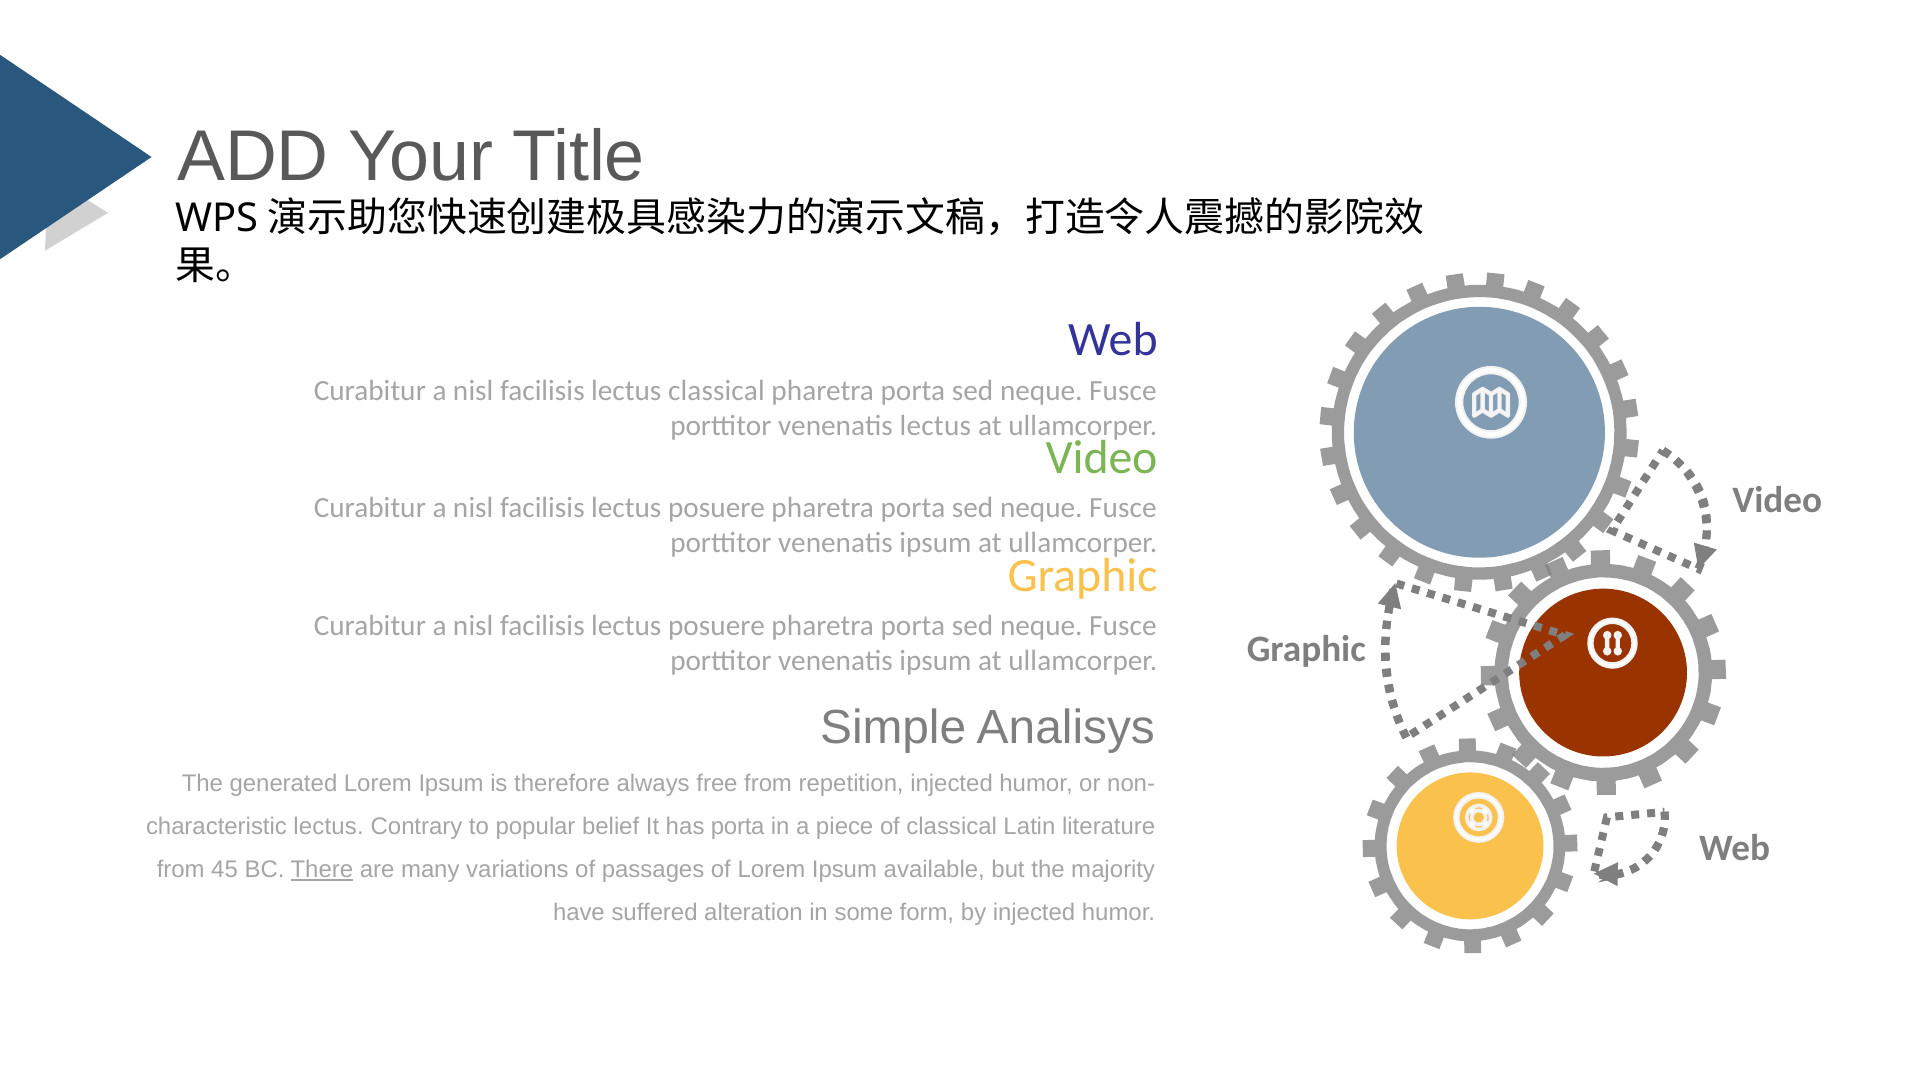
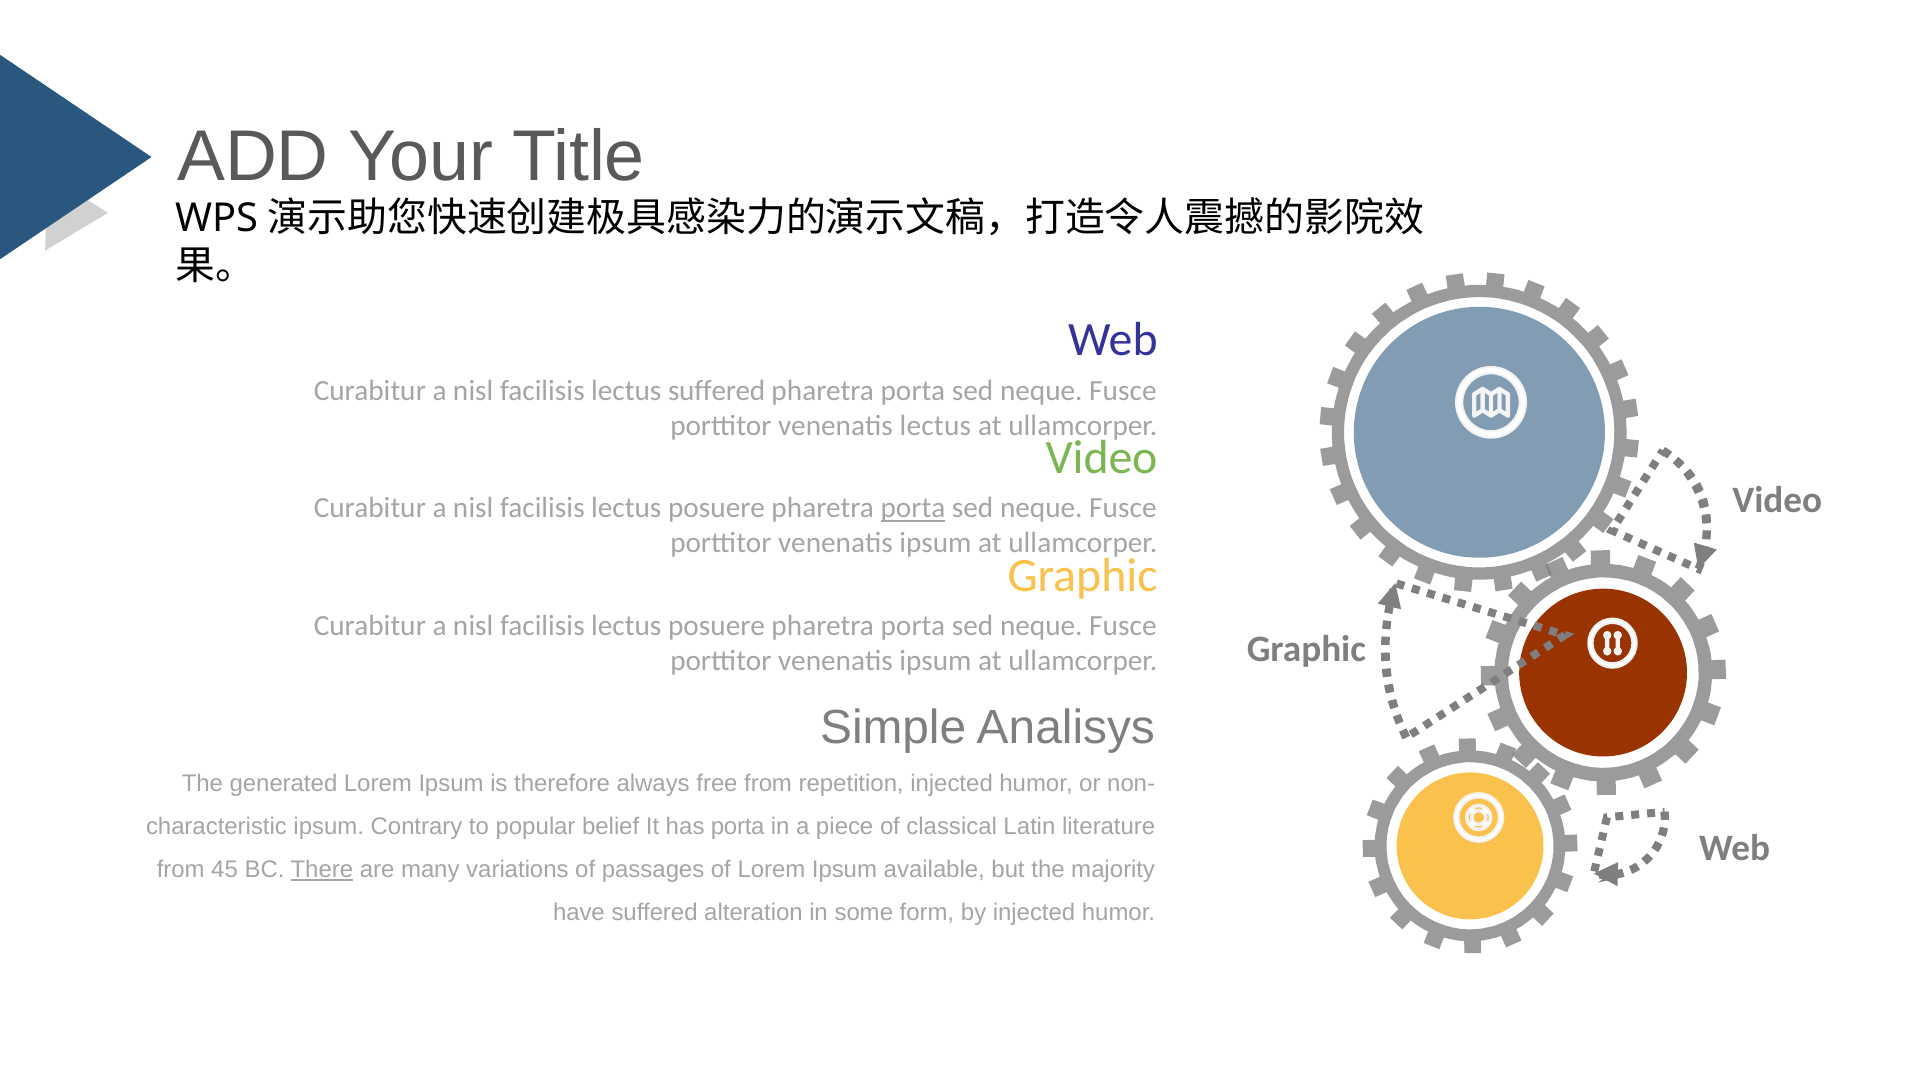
lectus classical: classical -> suffered (717, 390)
porta underline: none -> present (913, 508)
lectus: lectus -> ipsum (329, 826)
